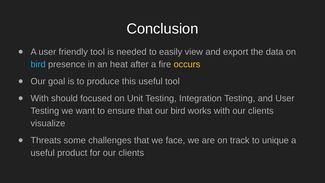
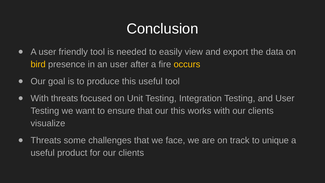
bird colour: light blue -> yellow (38, 64)
an heat: heat -> user (119, 64)
With should: should -> threats (65, 98)
our bird: bird -> this (178, 111)
